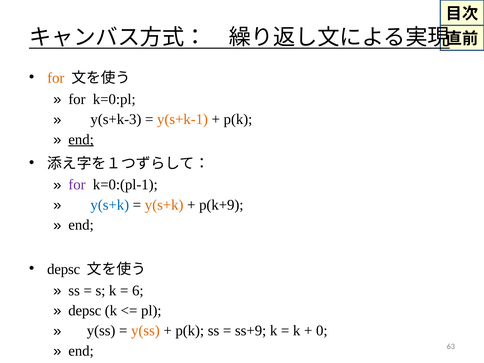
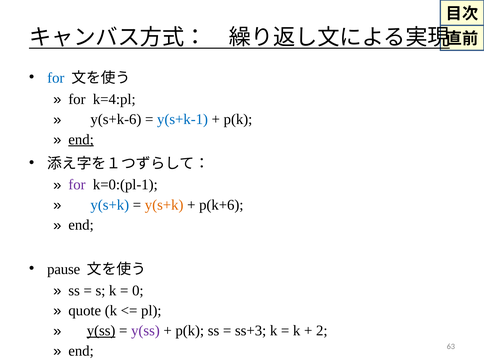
for colour: orange -> blue (56, 78)
k=0:pl: k=0:pl -> k=4:pl (114, 99)
y(s+k-3: y(s+k-3 -> y(s+k-6 (116, 119)
y(s+k-1 colour: orange -> blue (183, 119)
p(k+9: p(k+9 -> p(k+6 (221, 205)
depsc: depsc -> pause (64, 269)
6: 6 -> 0 (138, 290)
depsc: depsc -> quote (85, 311)
y(ss underline: none -> present (101, 331)
y(ss colour: orange -> purple (145, 331)
ss+9: ss+9 -> ss+3 (251, 331)
0: 0 -> 2 (322, 331)
